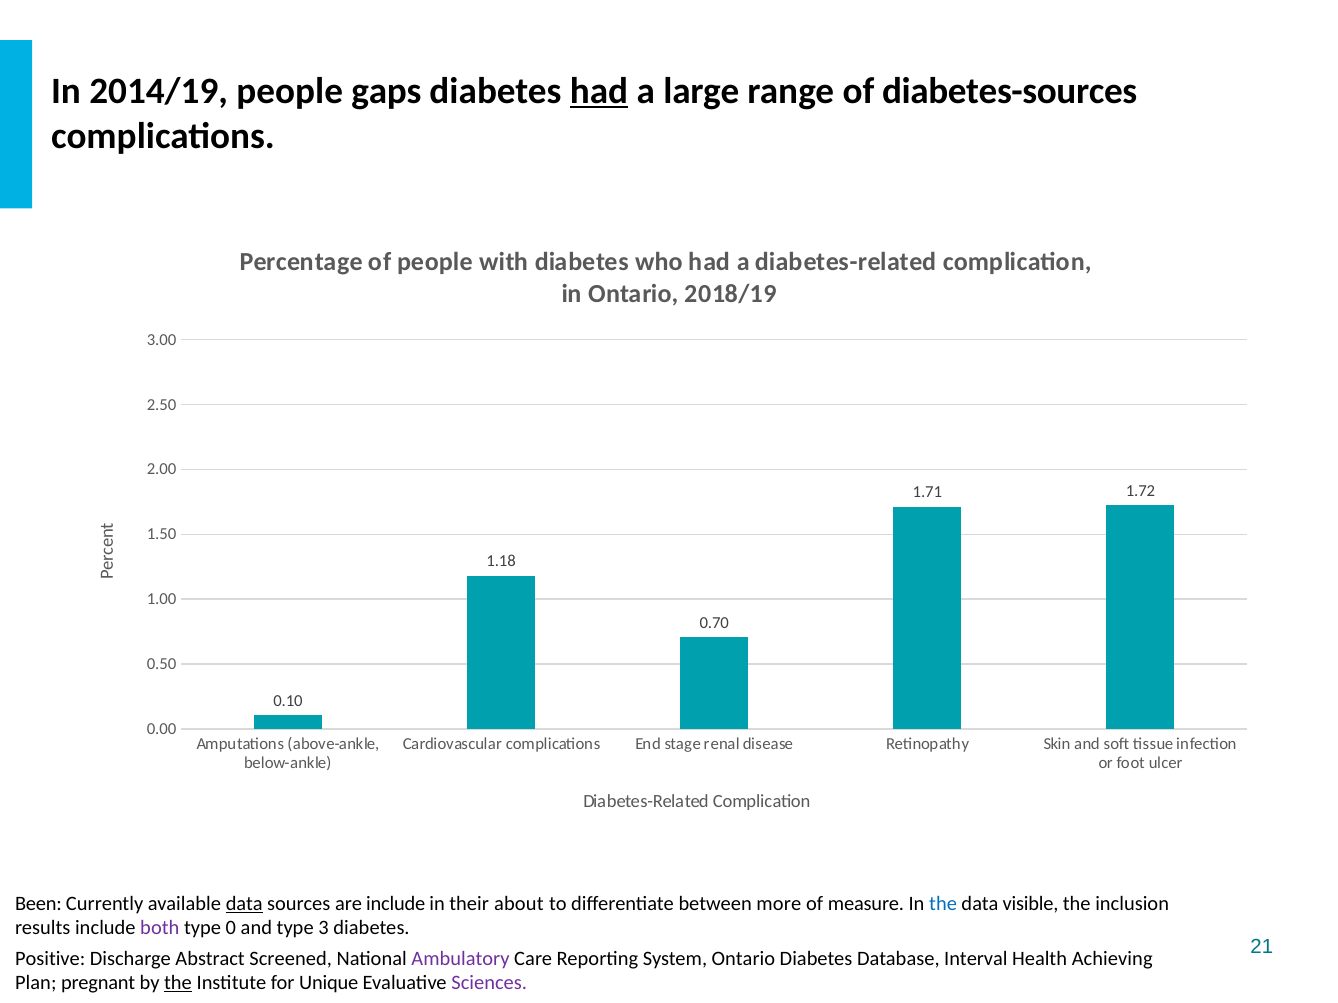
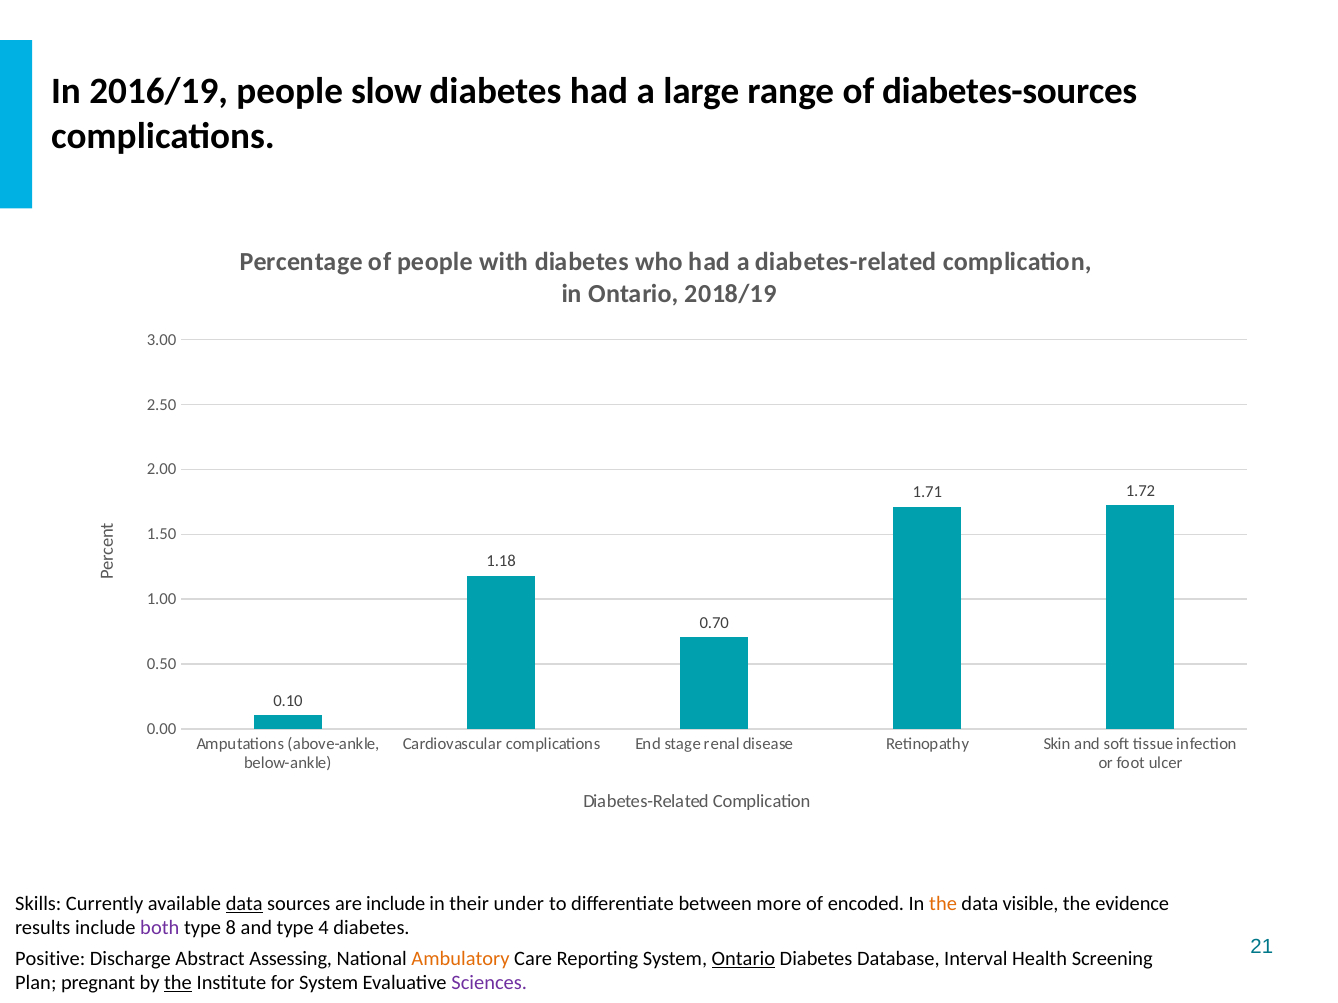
2014/19: 2014/19 -> 2016/19 (159, 91)
gaps: gaps -> slow (386, 91)
had underline: present -> none (599, 91)
Been: Been -> Skills (38, 904)
about: about -> under (519, 904)
measure: measure -> encoded (866, 904)
the colour: blue -> orange (943, 904)
inclusion: inclusion -> evidence (1132, 904)
0: 0 -> 8 (231, 928)
3: 3 -> 4 (324, 928)
Screened: Screened -> Assessing (291, 959)
Ambulatory colour: purple -> orange (461, 959)
Ontario underline: none -> present (743, 959)
Achieving: Achieving -> Screening (1112, 959)
for Unique: Unique -> System (329, 984)
